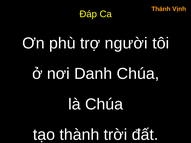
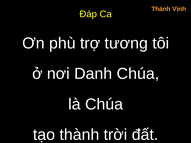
người: người -> tương (126, 43)
